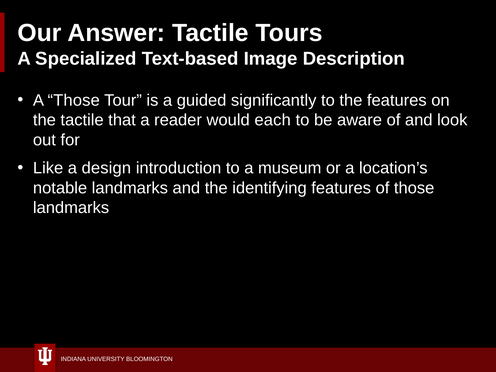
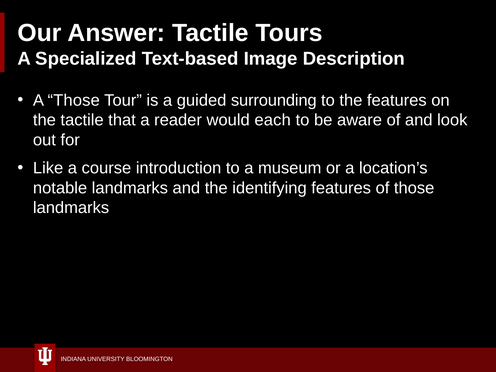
significantly: significantly -> surrounding (274, 100)
design: design -> course (106, 168)
